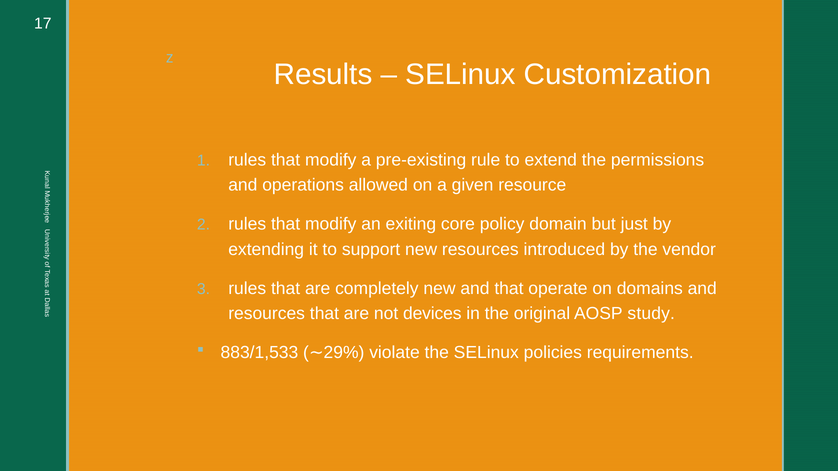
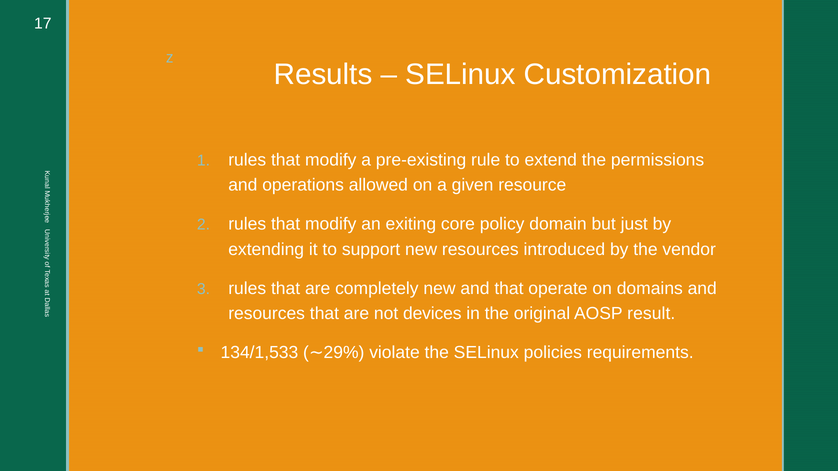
study: study -> result (651, 314)
883/1,533: 883/1,533 -> 134/1,533 (259, 353)
